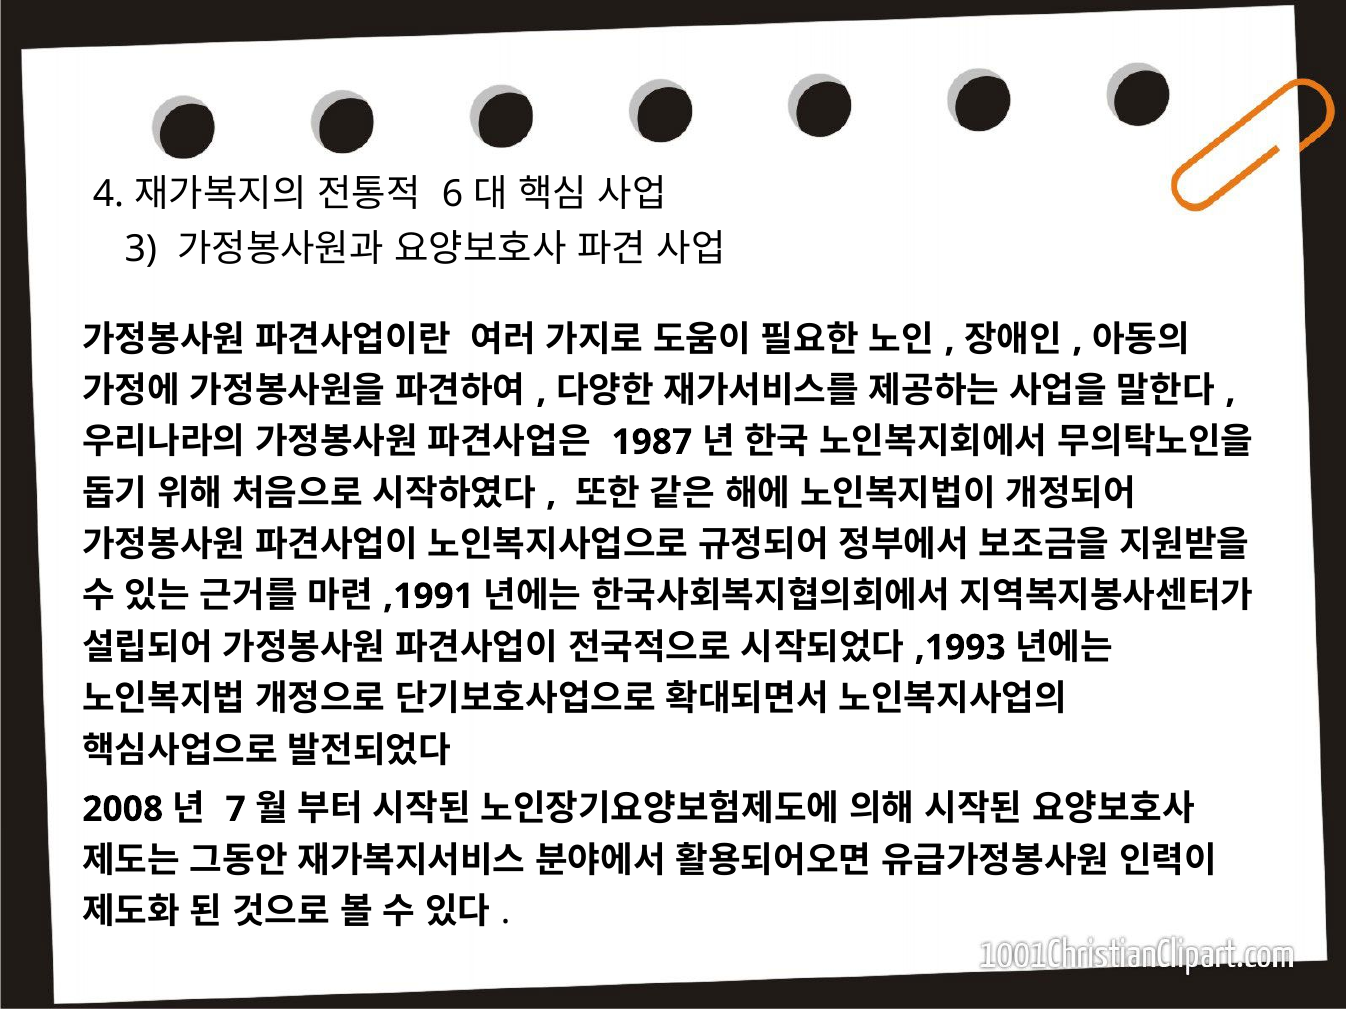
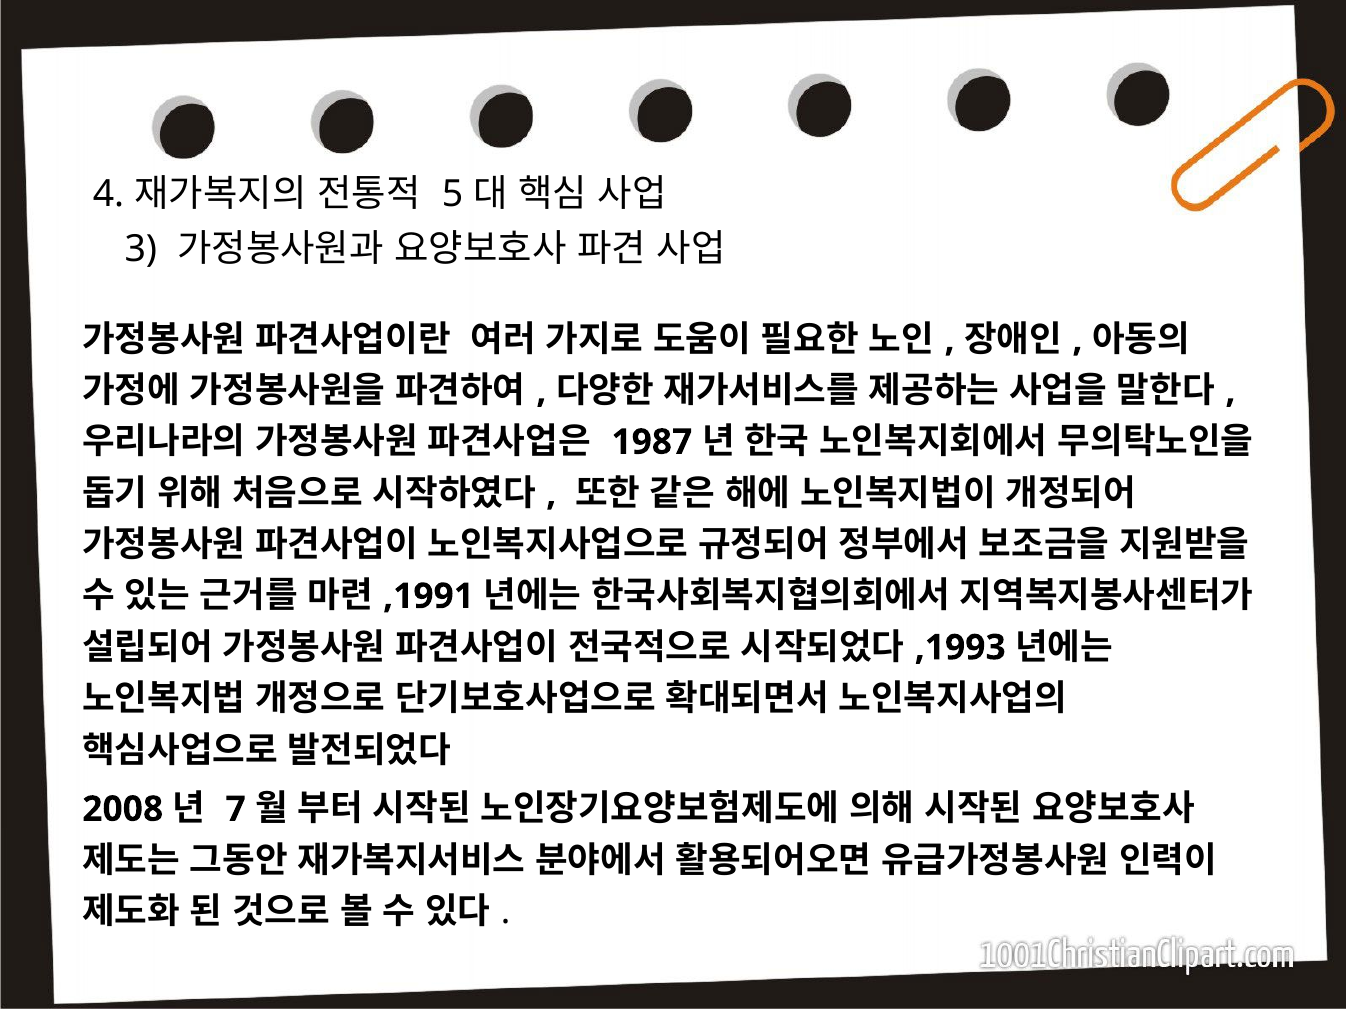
6: 6 -> 5 (453, 195)
